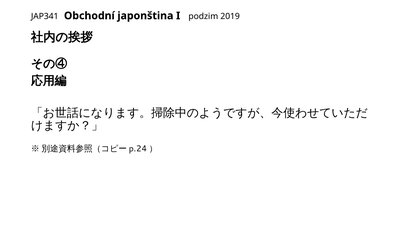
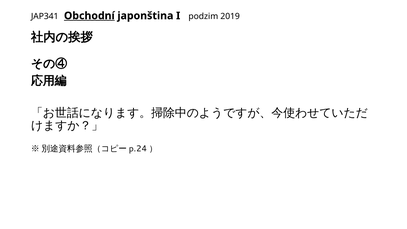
Obchodní underline: none -> present (89, 16)
